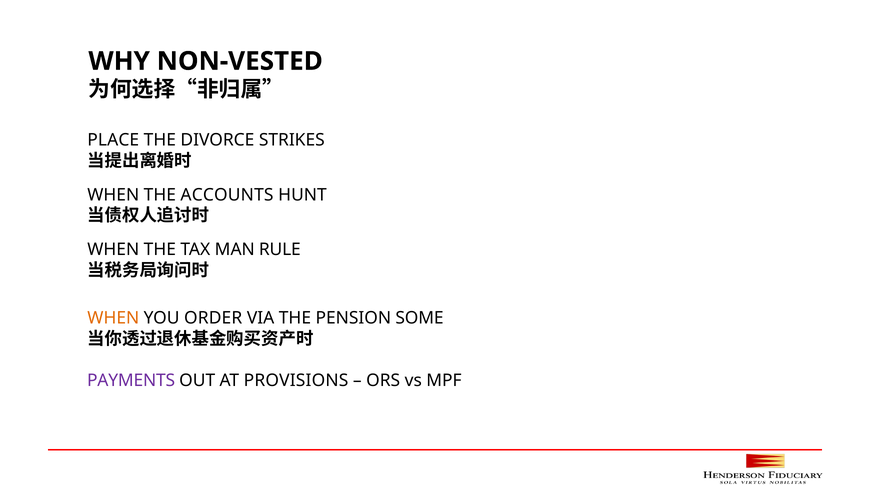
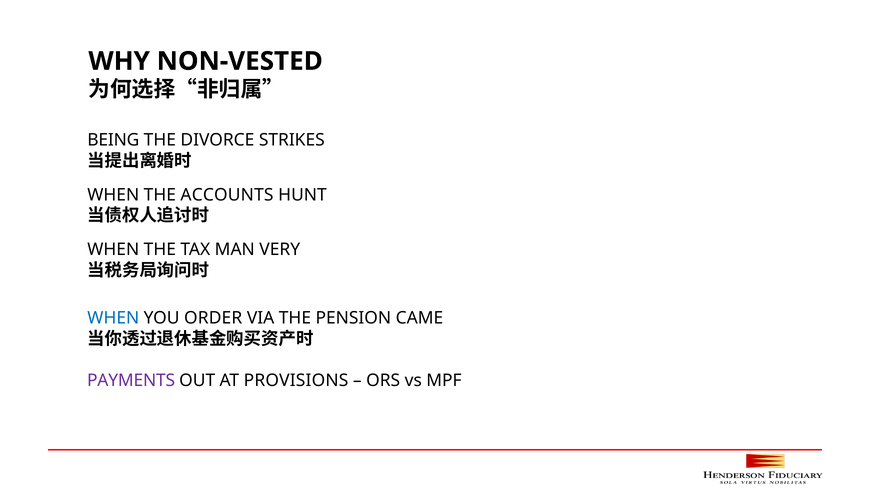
PLACE: PLACE -> BEING (113, 140)
RULE: RULE -> VERY (280, 250)
WHEN colour: orange -> blue (113, 318)
SOME: SOME -> CAME (419, 318)
